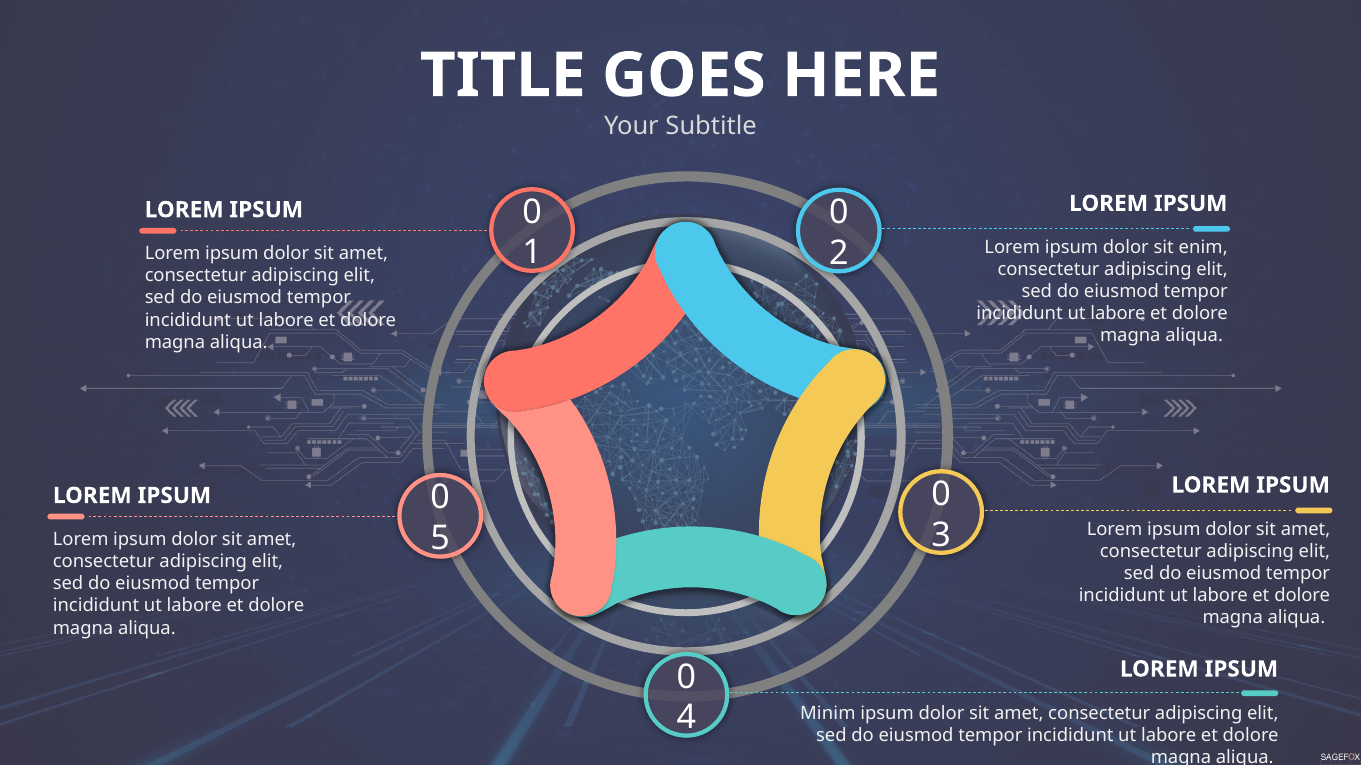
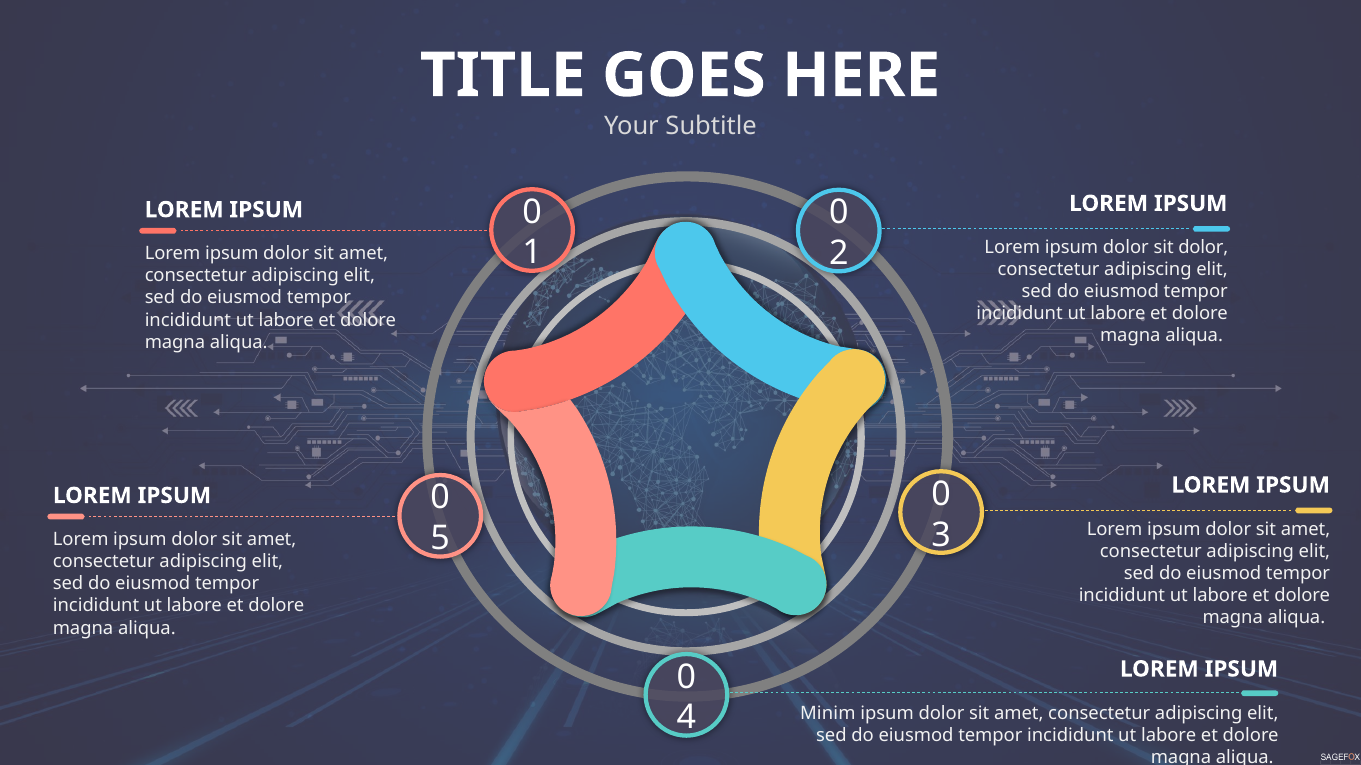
sit enim: enim -> dolor (1203, 248)
